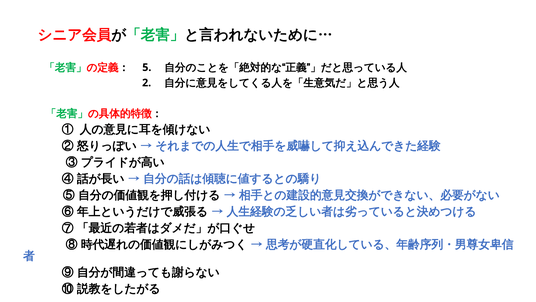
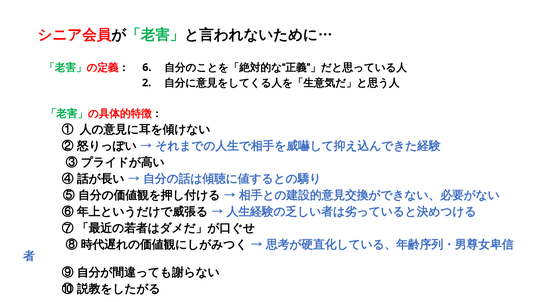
5: 5 -> 6 (147, 67)
